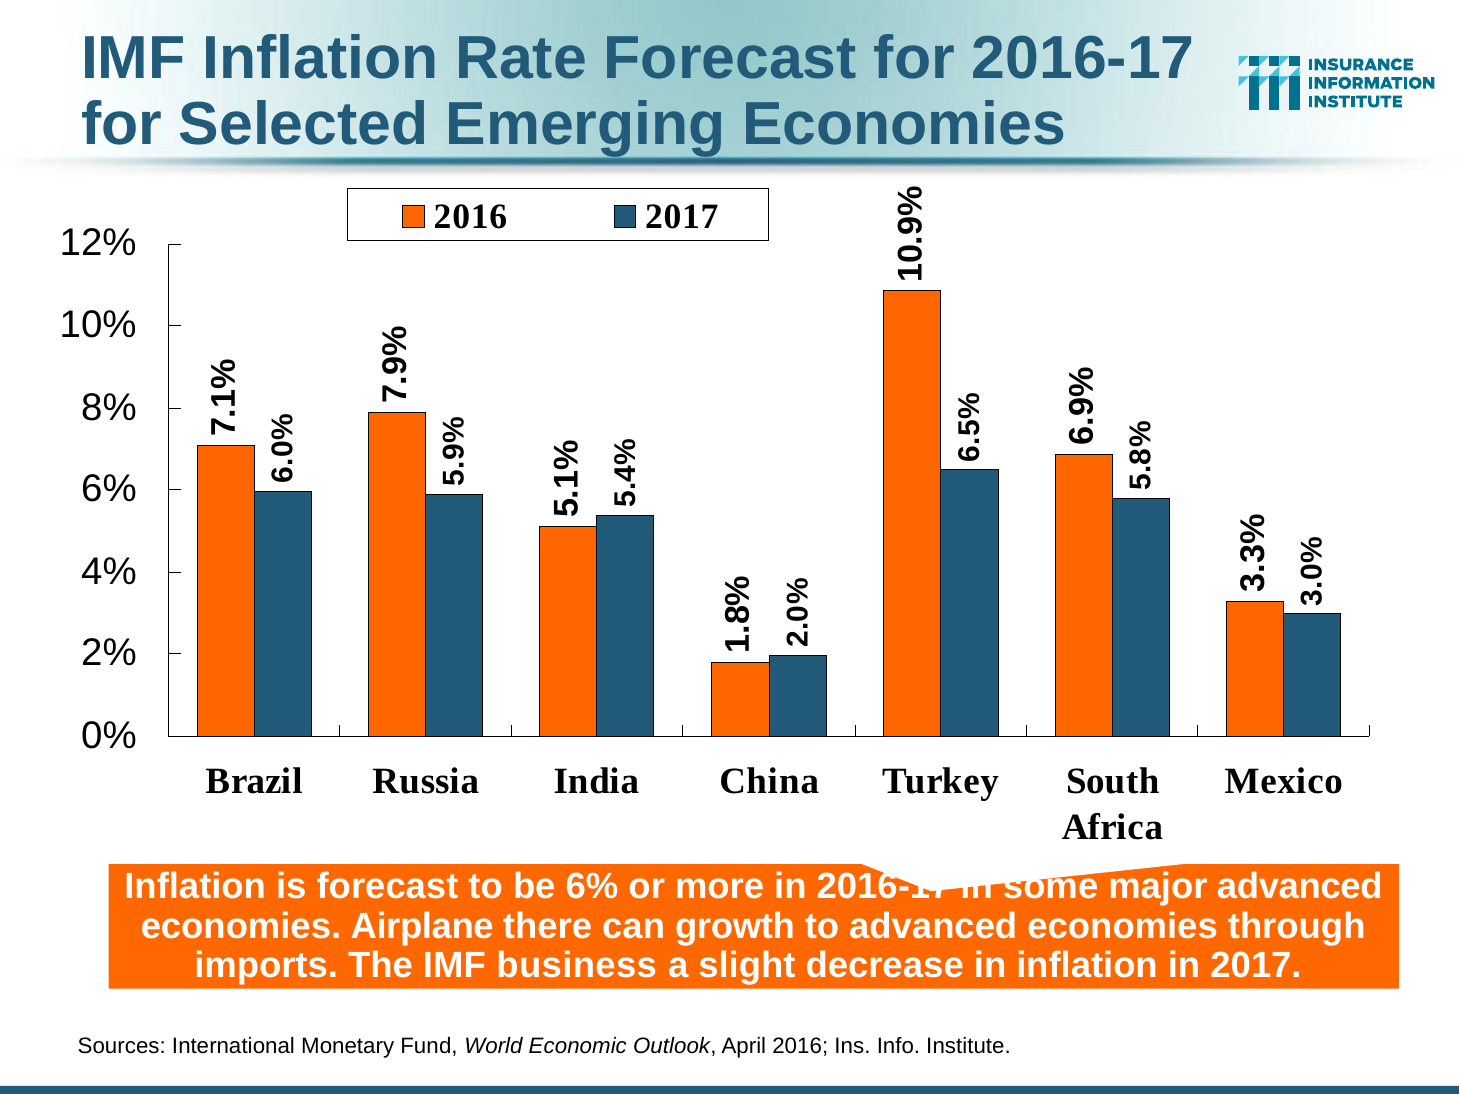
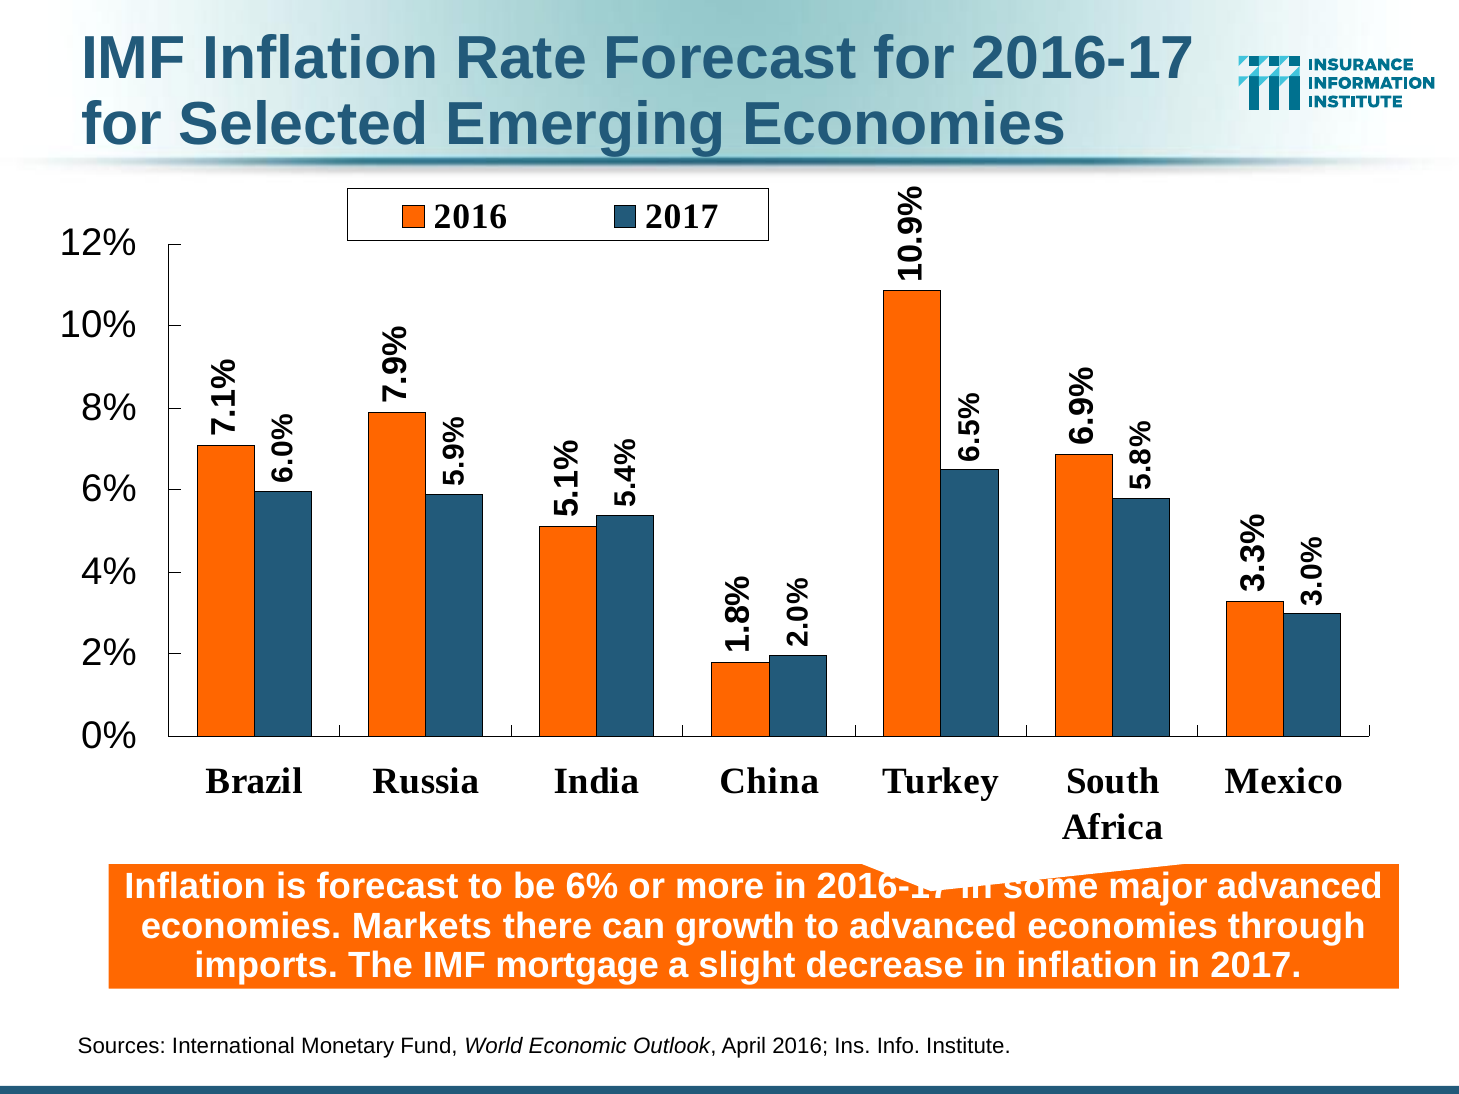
Airplane: Airplane -> Markets (422, 926)
business: business -> mortgage (577, 966)
